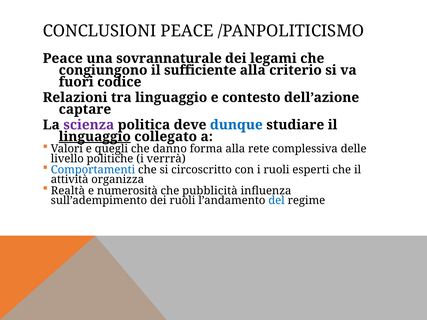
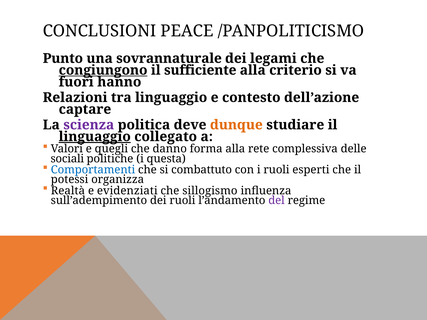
Peace: Peace -> Punto (63, 58)
congiungono underline: none -> present (103, 70)
codice: codice -> hanno (119, 82)
dunque colour: blue -> orange (236, 125)
livello: livello -> sociali (67, 159)
verrrà: verrrà -> questa (166, 159)
circoscritto: circoscritto -> combattuto (202, 170)
attività: attività -> potessi (70, 180)
numerosità: numerosità -> evidenziati (127, 191)
pubblicità: pubblicità -> sillogismo (210, 191)
del colour: blue -> purple (277, 201)
